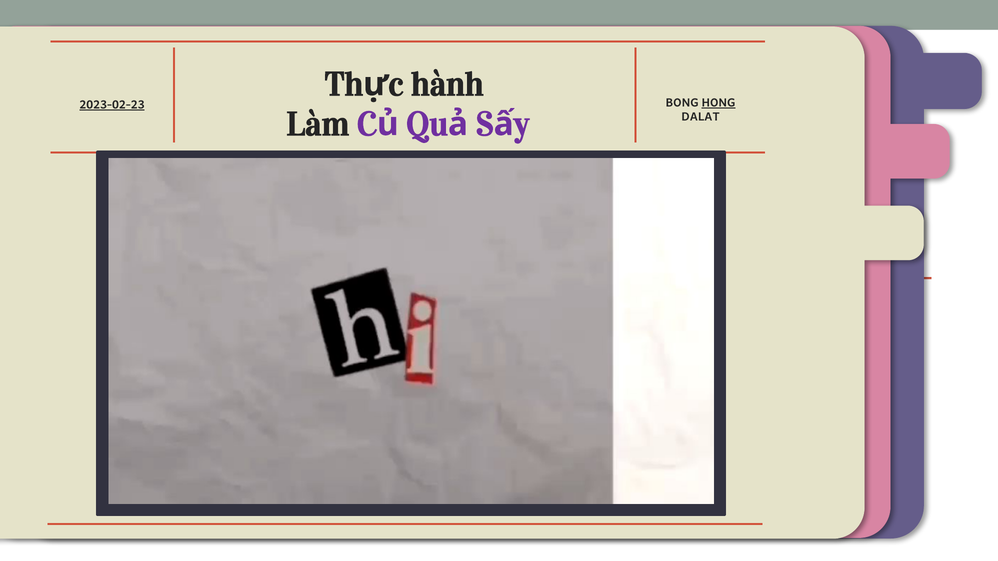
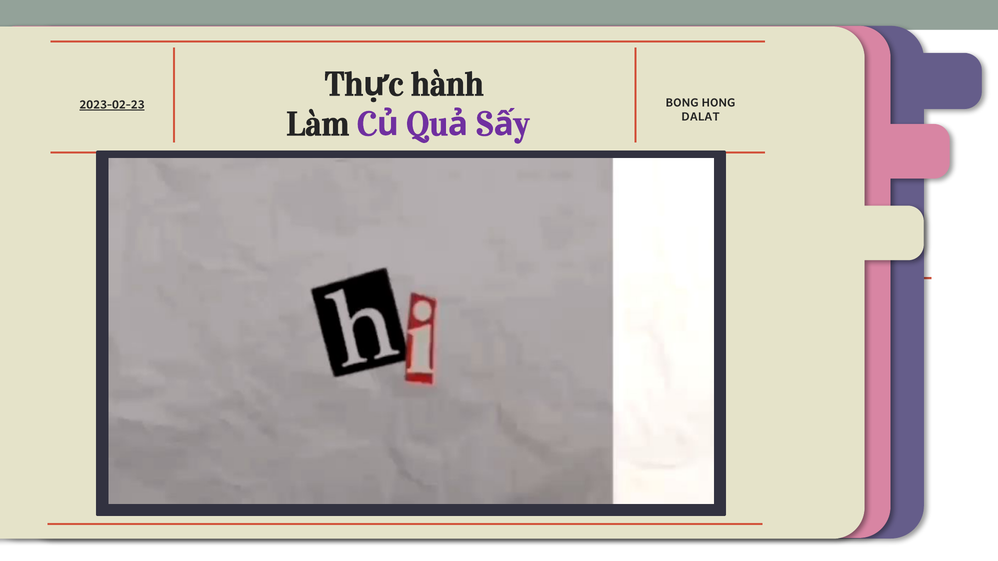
HONG underline: present -> none (719, 103)
